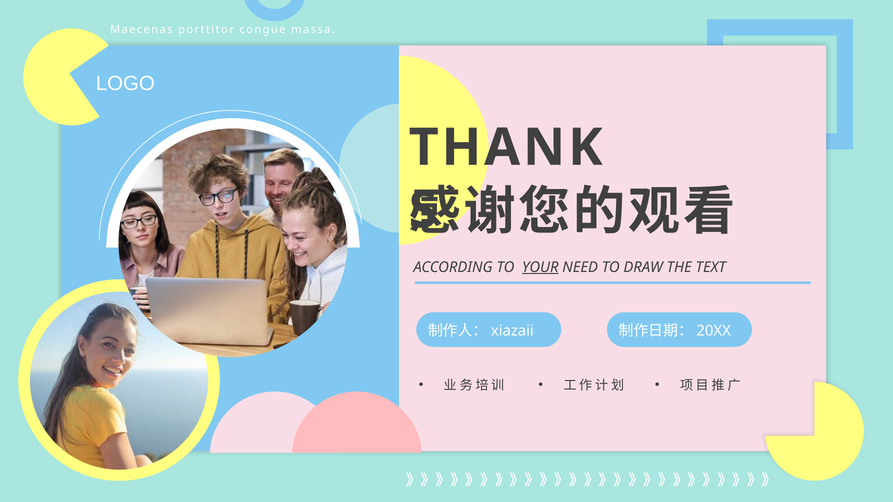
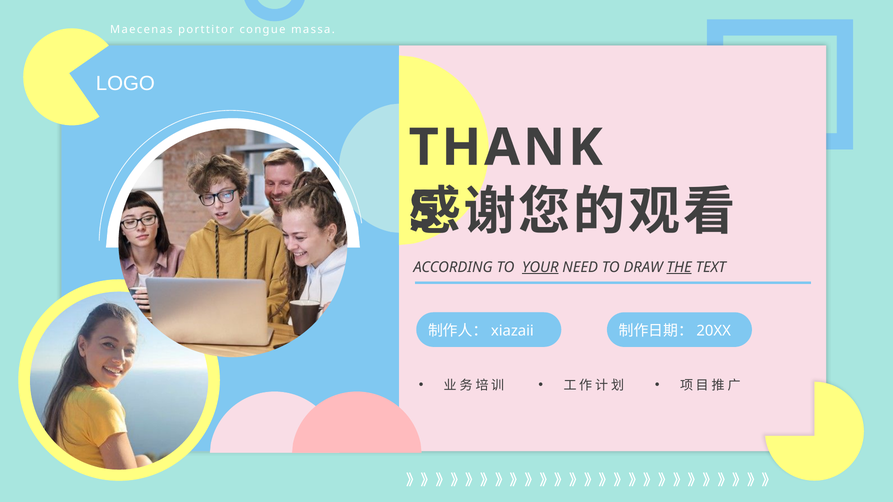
THE underline: none -> present (679, 267)
